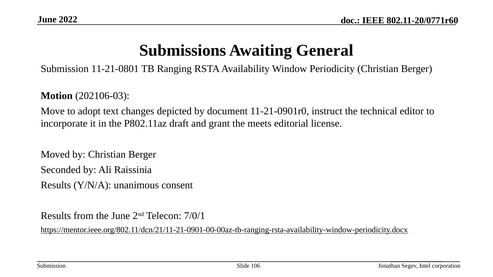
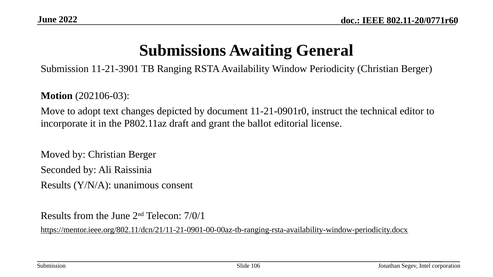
11-21-0801: 11-21-0801 -> 11-21-3901 (115, 69)
meets: meets -> ballot (259, 124)
